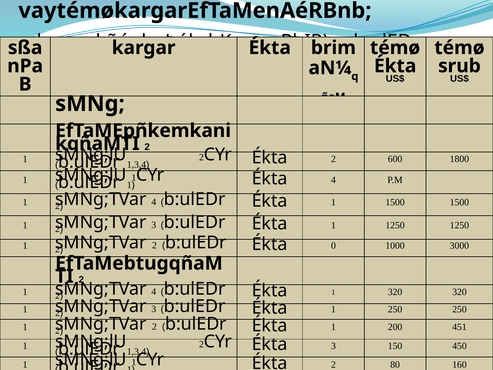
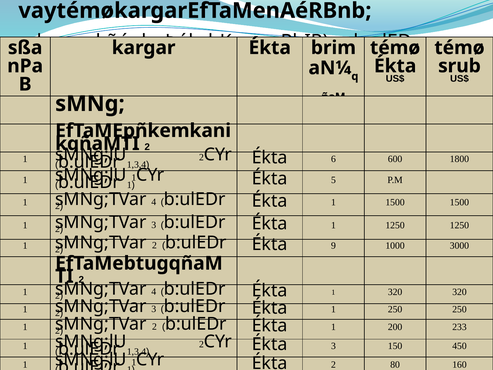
1,3,4 Ékta 2: 2 -> 6 (333, 159)
Ékta 4: 4 -> 5 (333, 180)
0: 0 -> 9 (333, 246)
451: 451 -> 233 (459, 327)
